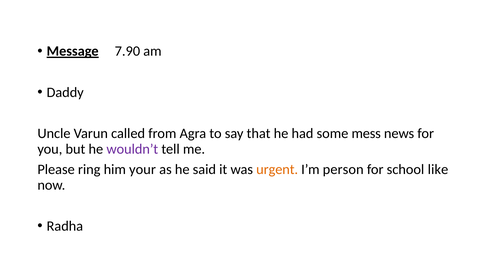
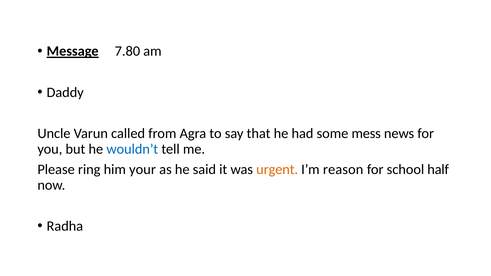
7.90: 7.90 -> 7.80 (127, 51)
wouldn’t colour: purple -> blue (132, 149)
person: person -> reason (343, 170)
like: like -> half (438, 170)
